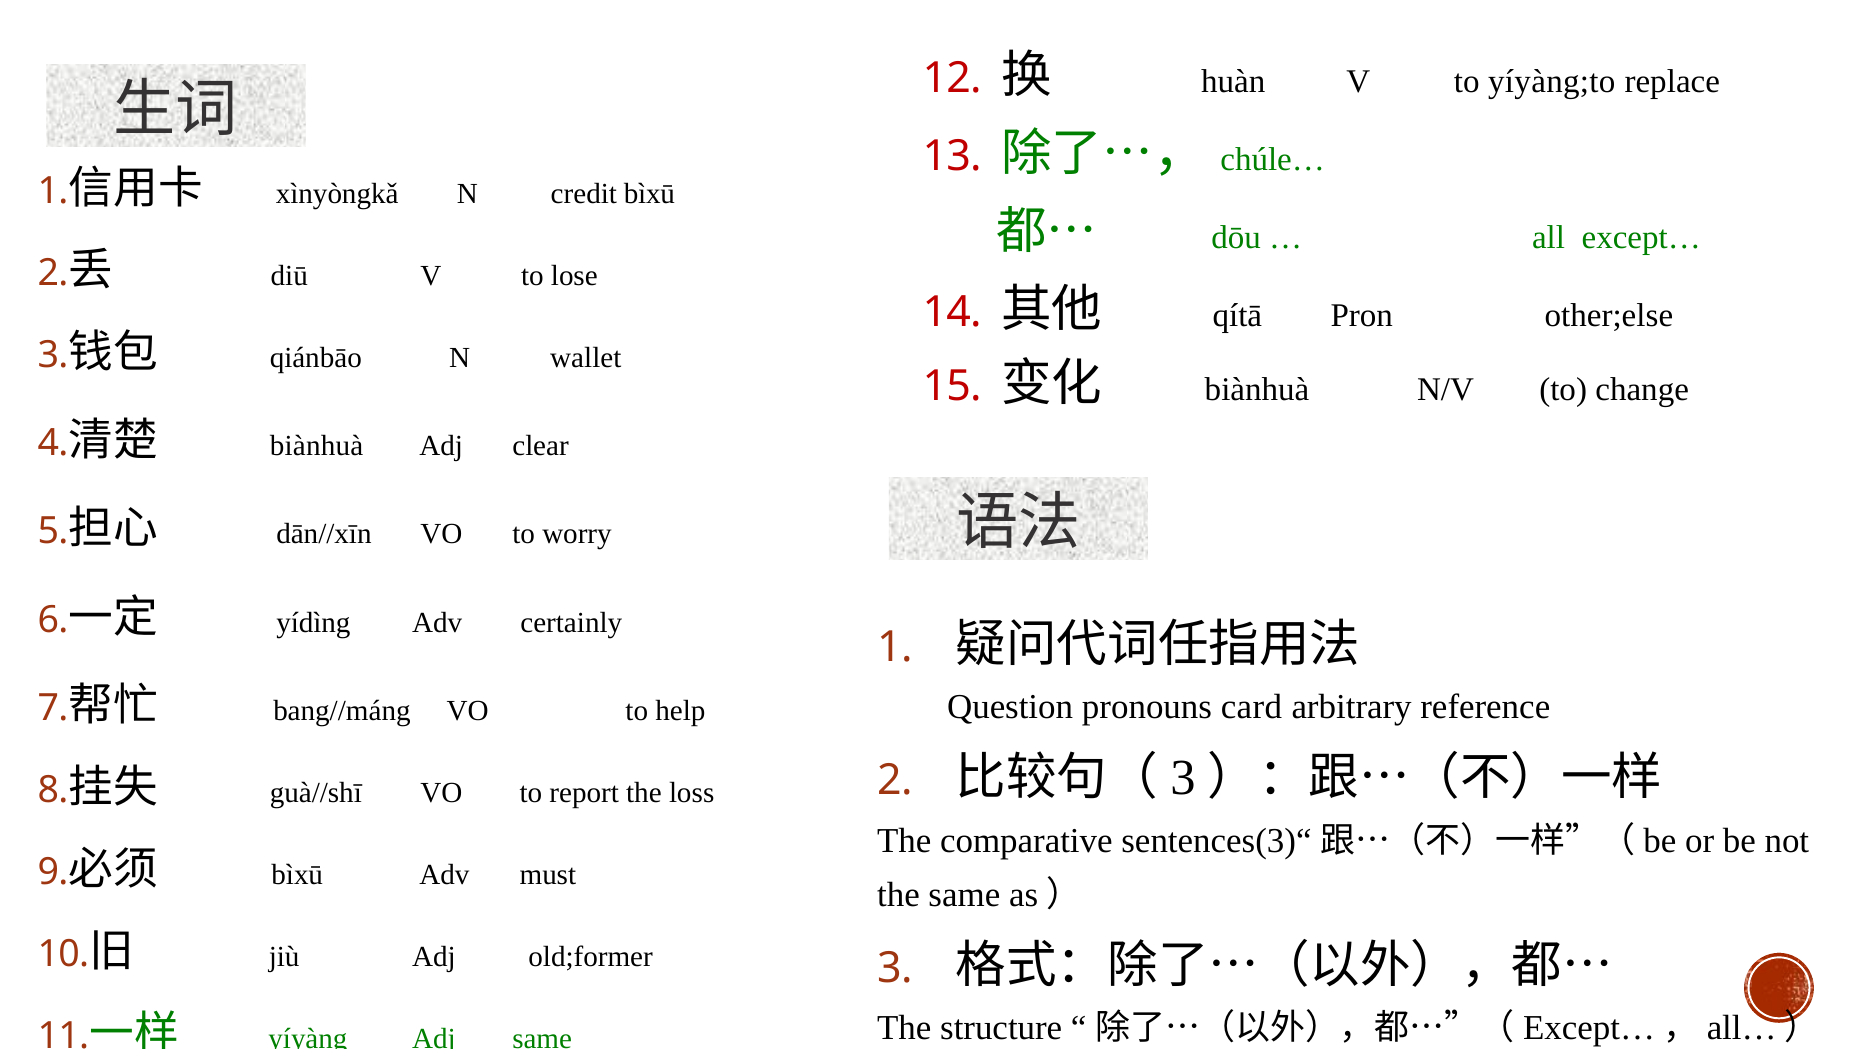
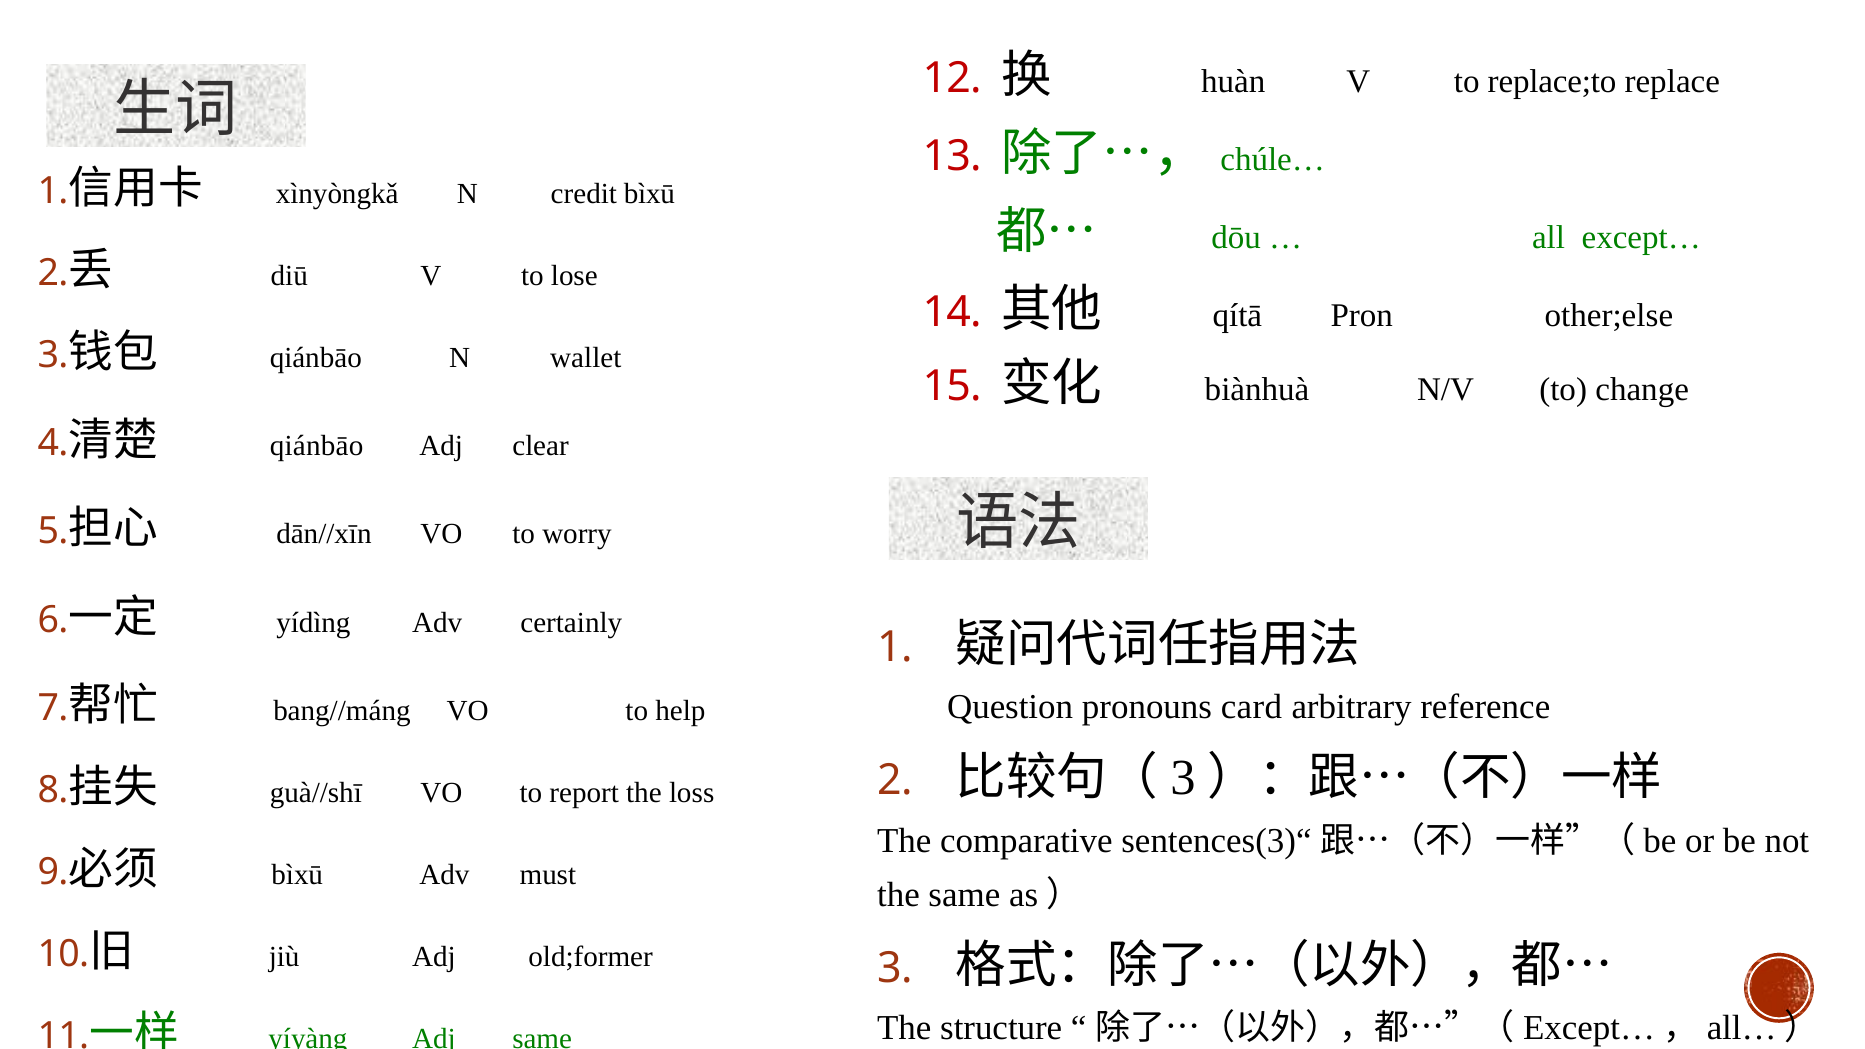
yíyàng;to: yíyàng;to -> replace;to (1552, 82)
biànhuà: biànhuà -> qiánbāo (317, 446)
